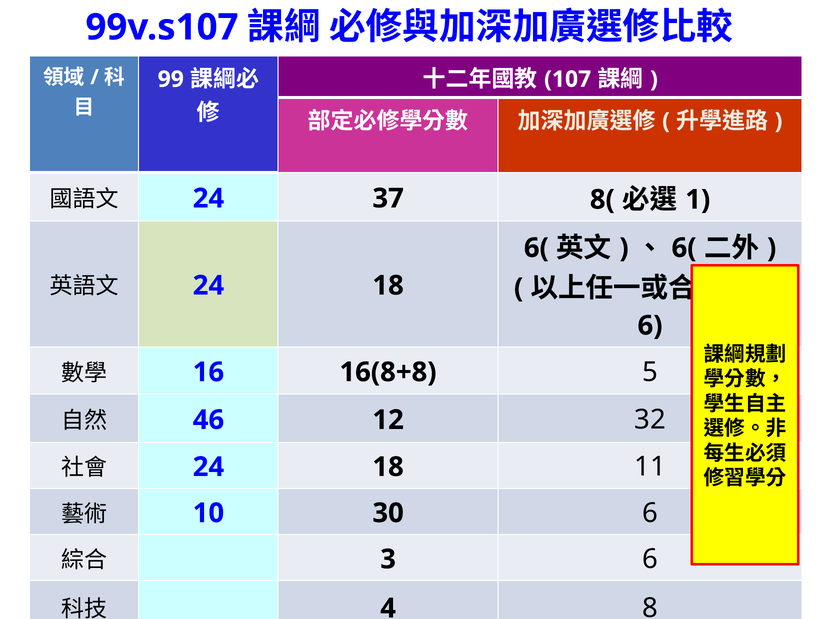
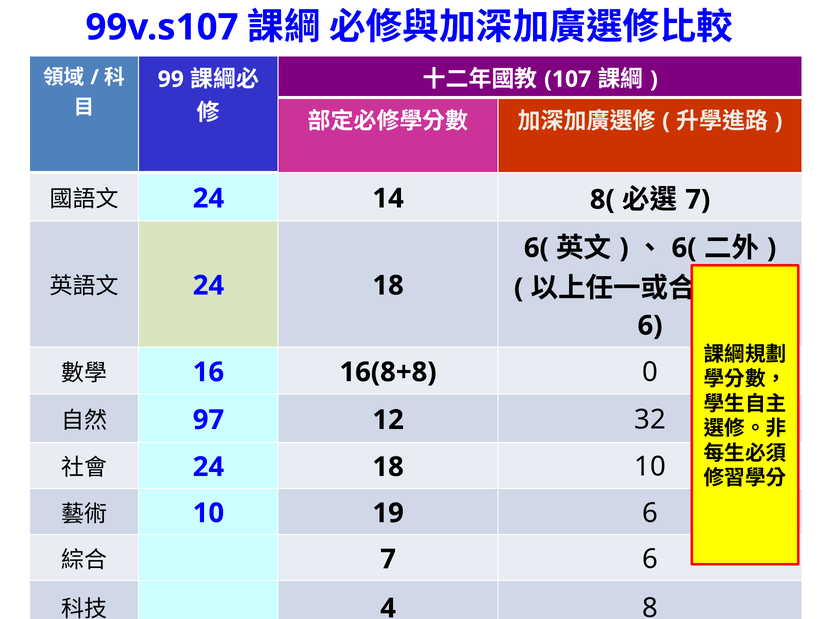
24 37: 37 -> 14 (388, 198)
1: 1 -> 7 (698, 200)
5: 5 -> 0 (650, 372)
46: 46 -> 97 (208, 420)
18 11: 11 -> 10 (650, 467)
30: 30 -> 19 (388, 513)
3: 3 -> 7 (388, 559)
